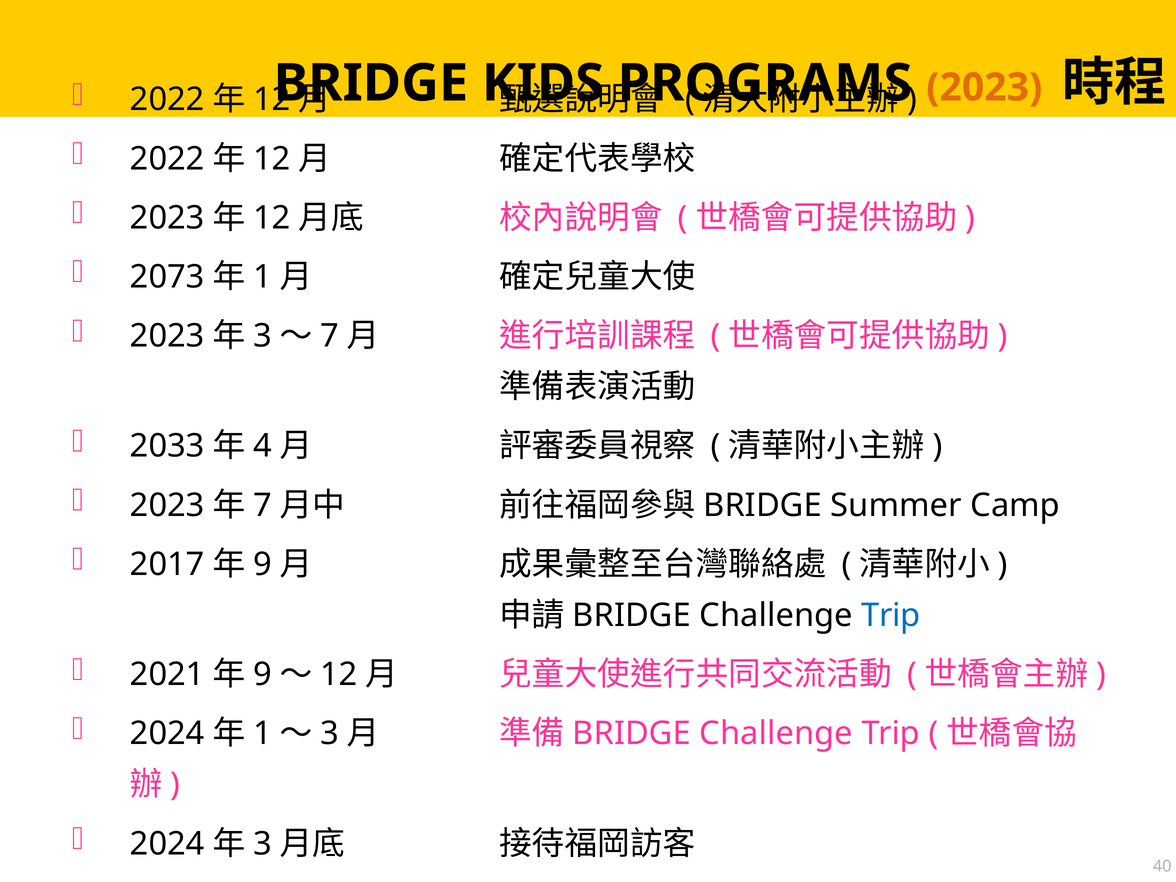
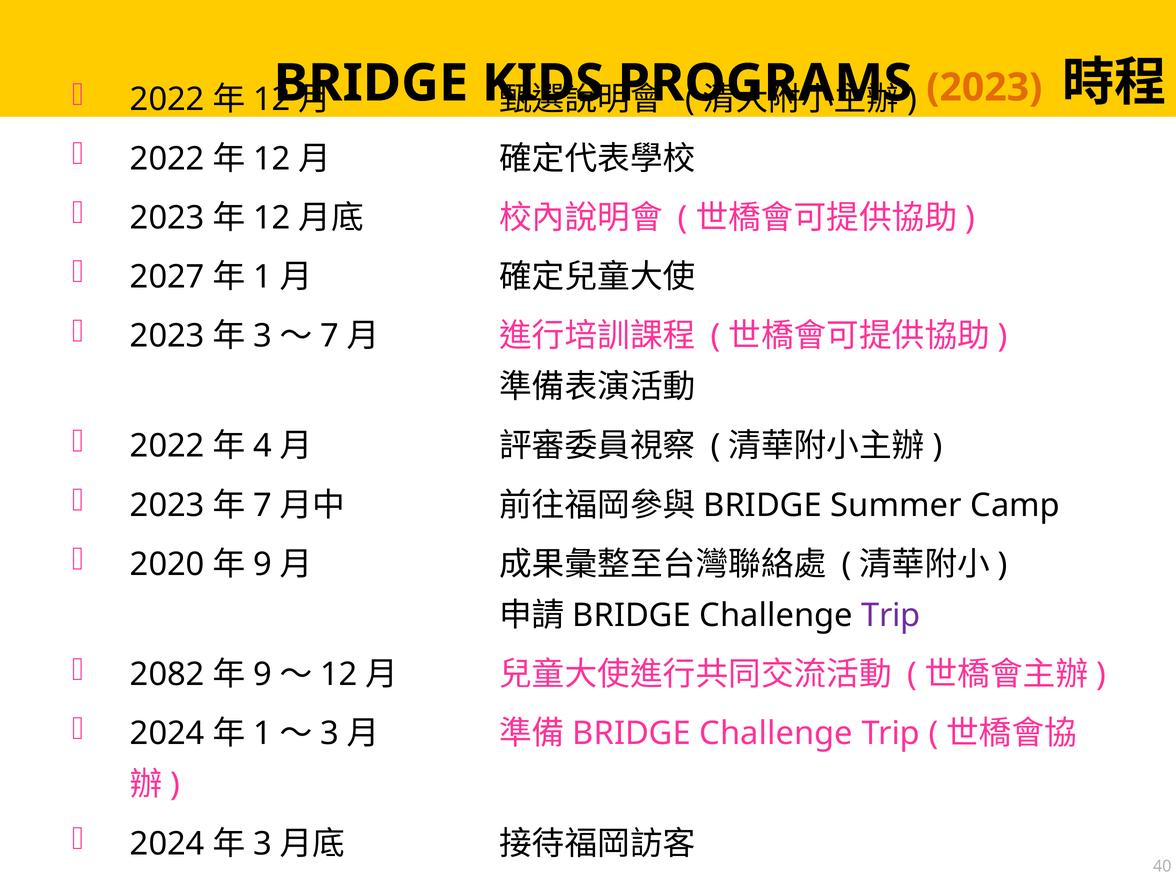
2073: 2073 -> 2027 (167, 277)
2033: 2033 -> 2022 (167, 446)
2017: 2017 -> 2020 (167, 564)
Trip colour: blue -> purple (891, 615)
2021: 2021 -> 2082 (167, 675)
